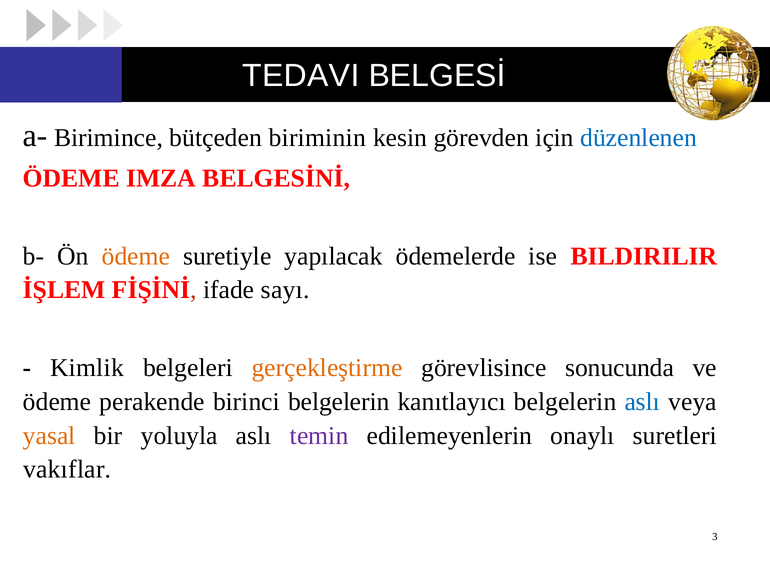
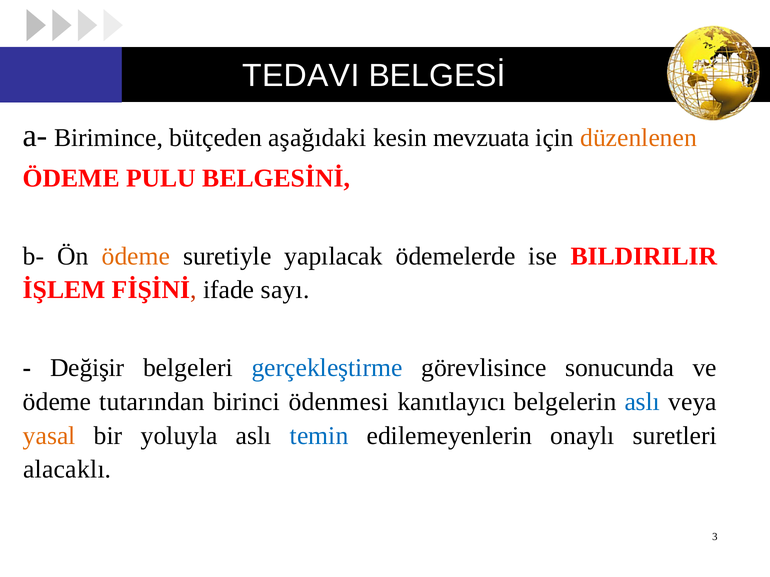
biriminin: biriminin -> aşağıdaki (317, 138)
görevden: görevden -> mevzuata (481, 138)
düzenlenen colour: blue -> orange (639, 138)
IMZA: IMZA -> PULU (161, 178)
Kimlik: Kimlik -> Değişir (87, 368)
gerçekleştirme colour: orange -> blue (327, 368)
perakende: perakende -> tutarından (152, 402)
birinci belgelerin: belgelerin -> ödenmesi (339, 402)
temin colour: purple -> blue (319, 436)
vakıflar: vakıflar -> alacaklı (67, 470)
